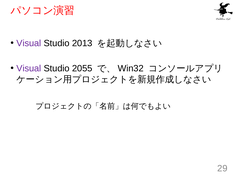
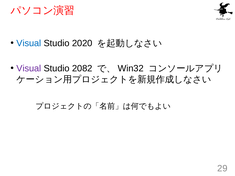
Visual colour: purple -> blue (29, 43)
2013: 2013 -> 2020 (82, 43)
2055: 2055 -> 2082 (82, 69)
